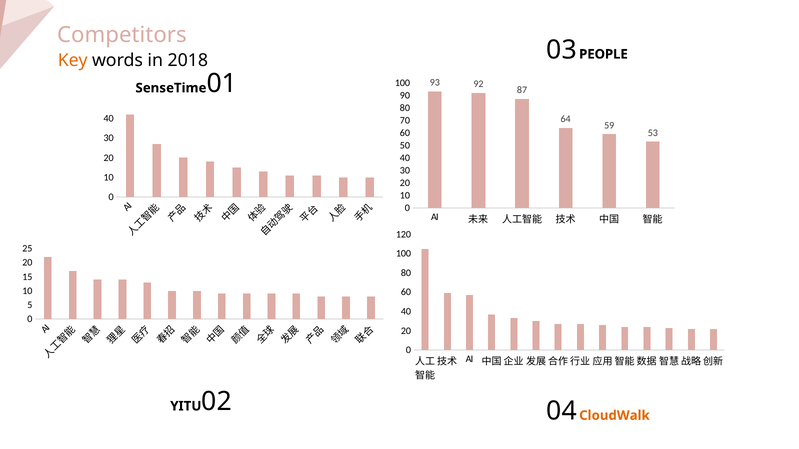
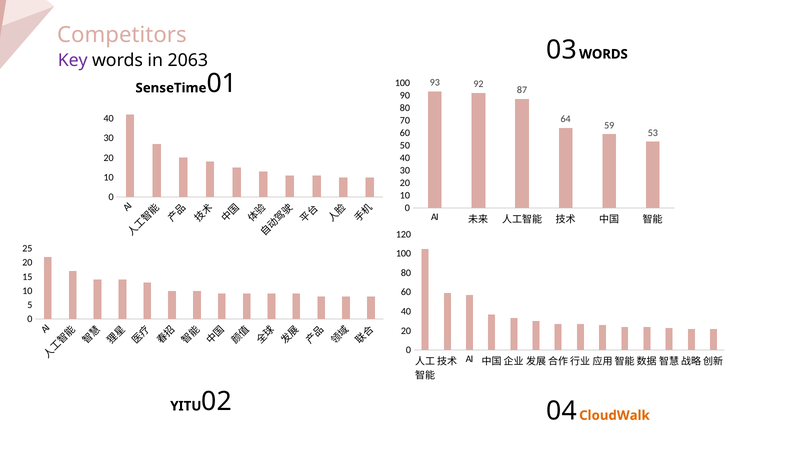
03 PEOPLE: PEOPLE -> WORDS (603, 54)
Key colour: orange -> purple (73, 60)
2018: 2018 -> 2063 (188, 60)
